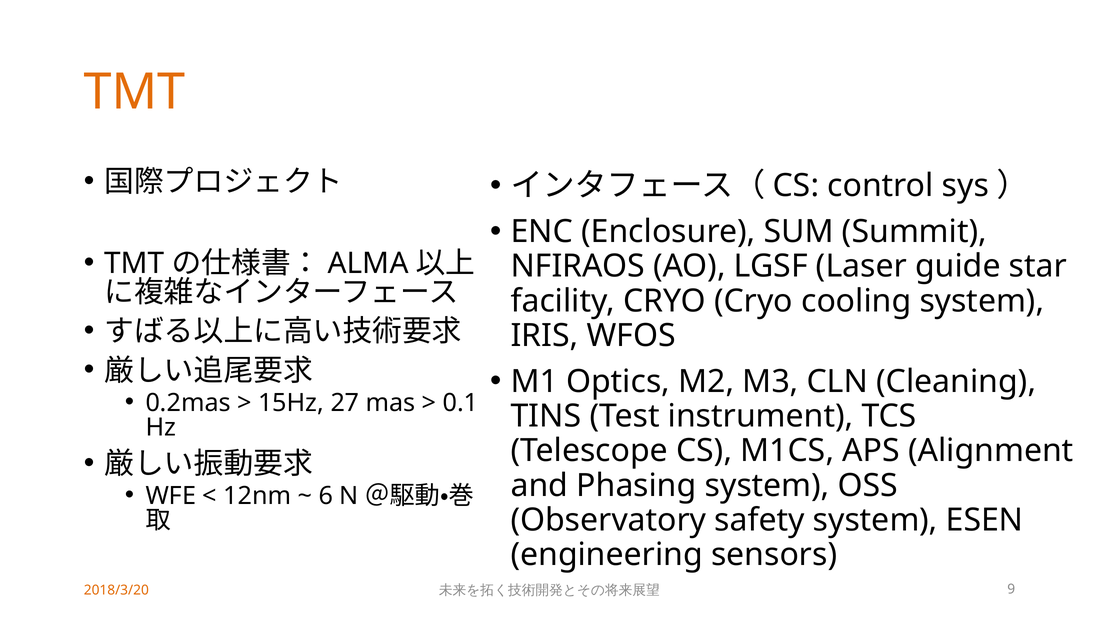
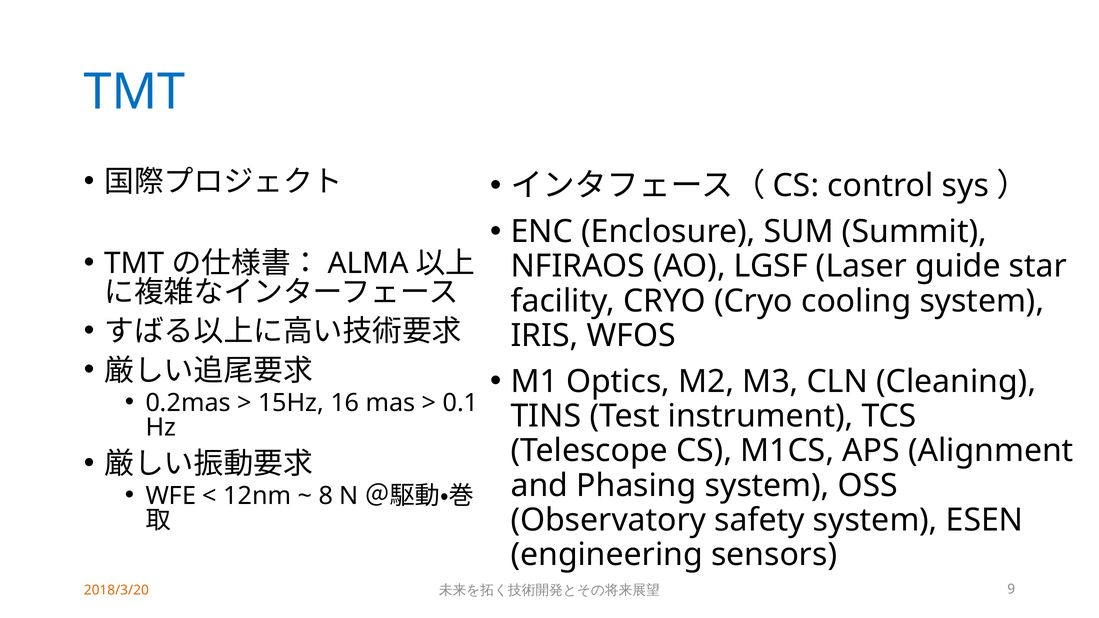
TMT colour: orange -> blue (135, 92)
27: 27 -> 16 (345, 403)
6: 6 -> 8 (326, 496)
